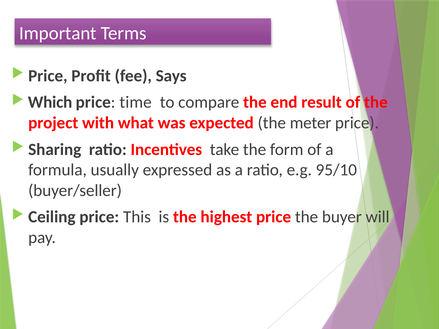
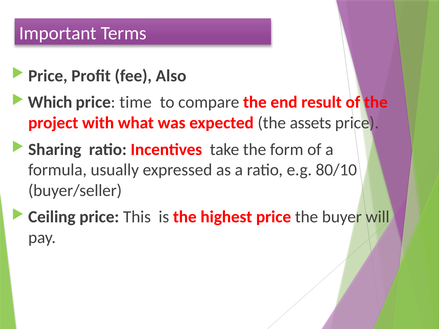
Says: Says -> Also (171, 76)
meter: meter -> assets (311, 123)
95/10: 95/10 -> 80/10 (336, 170)
